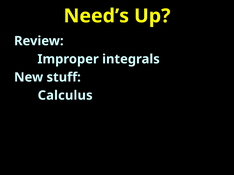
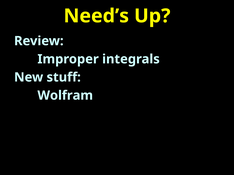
Calculus: Calculus -> Wolfram (65, 96)
